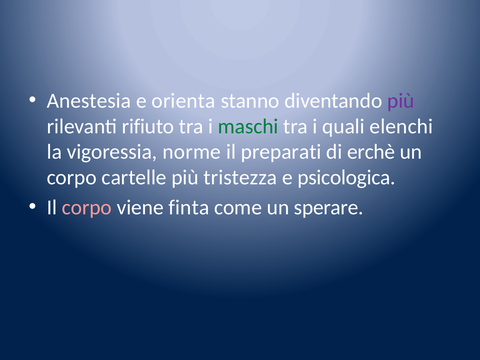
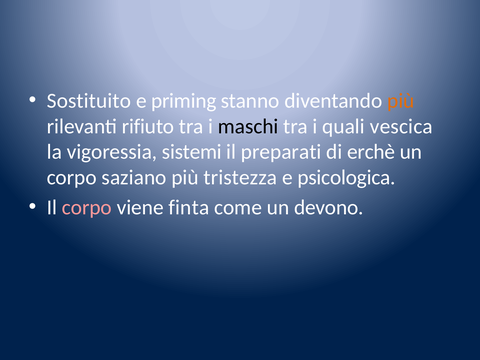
Anestesia: Anestesia -> Sostituito (89, 101)
orienta: orienta -> priming (184, 101)
più colour: purple -> orange (401, 101)
maschi colour: green -> black (248, 126)
elenchi: elenchi -> vescica (401, 126)
norme: norme -> sistemi (192, 152)
cartelle: cartelle -> saziano (134, 178)
sperare: sperare -> devono (329, 207)
